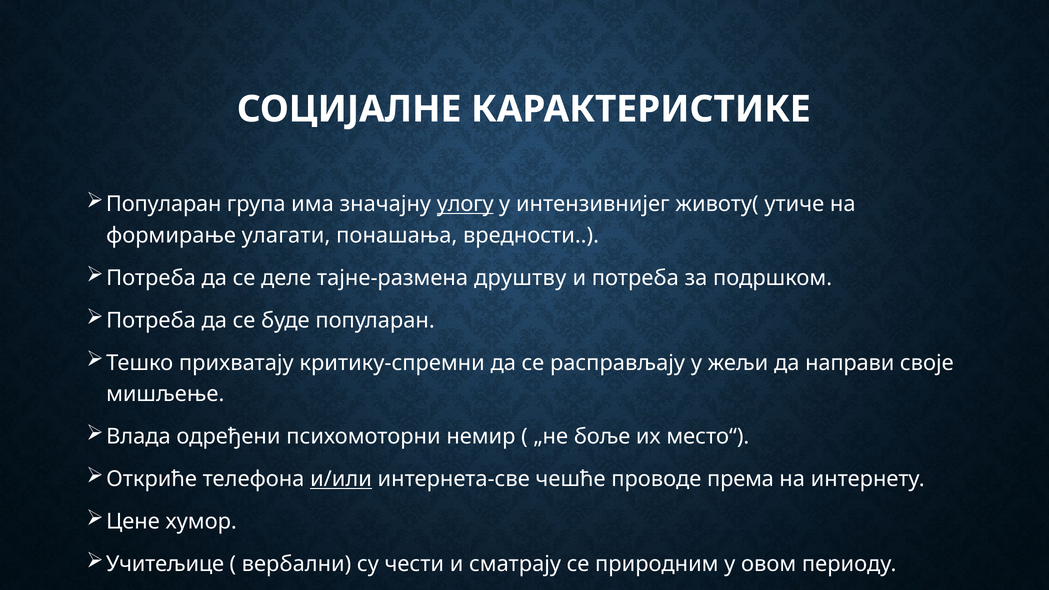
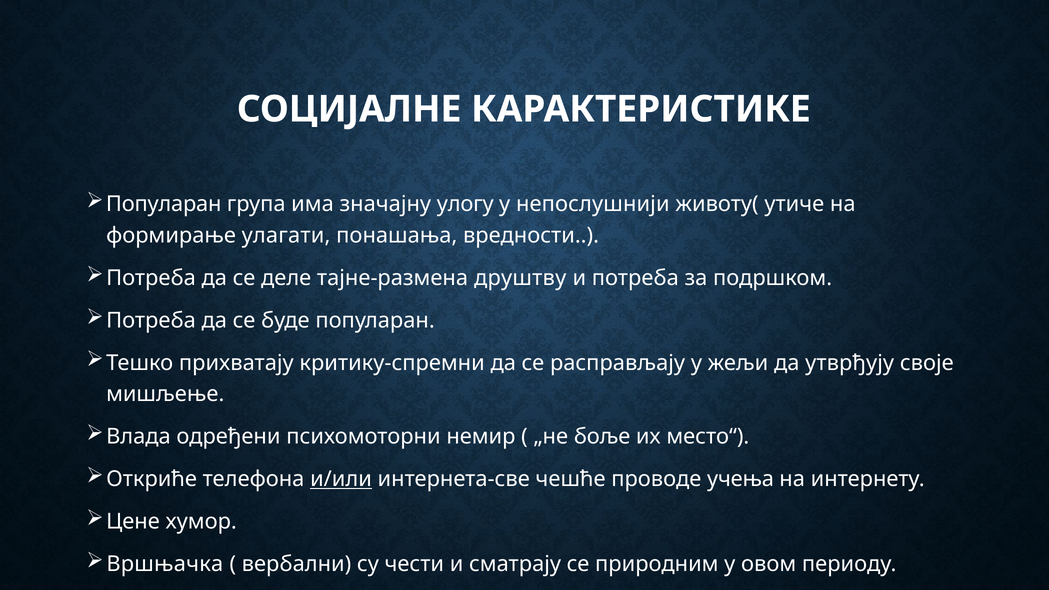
улогу underline: present -> none (465, 204)
интензивнијег: интензивнијег -> непослушнији (593, 204)
направи: направи -> утврђују (850, 363)
према: према -> учења (741, 479)
Учитељице: Учитељице -> Вршњачка (165, 564)
